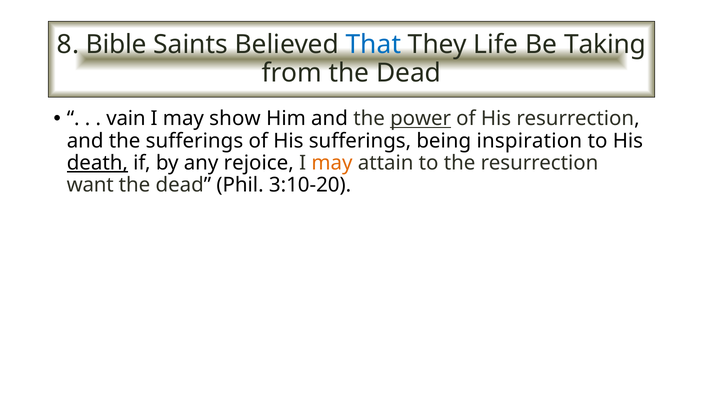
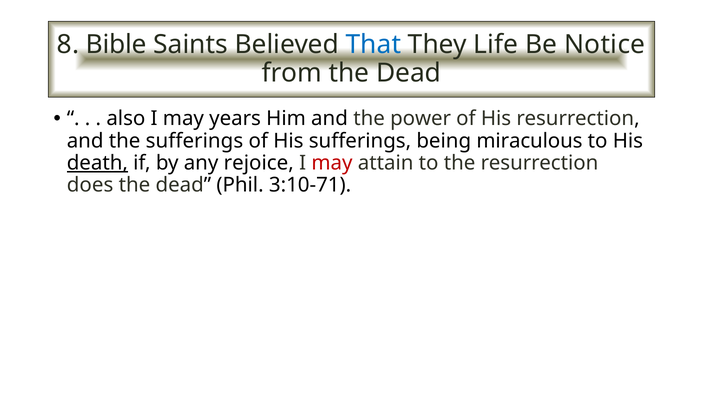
Taking: Taking -> Notice (605, 45)
vain: vain -> also (126, 119)
show: show -> years (235, 119)
power underline: present -> none (421, 119)
inspiration: inspiration -> miraculous (529, 141)
may colour: orange -> red (332, 163)
want: want -> does (90, 185)
3:10-20: 3:10-20 -> 3:10-71 (310, 185)
